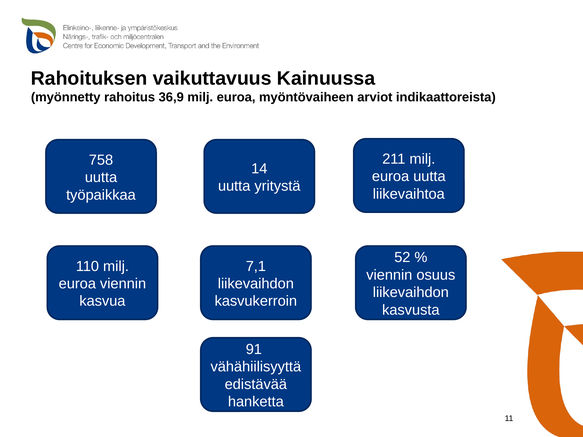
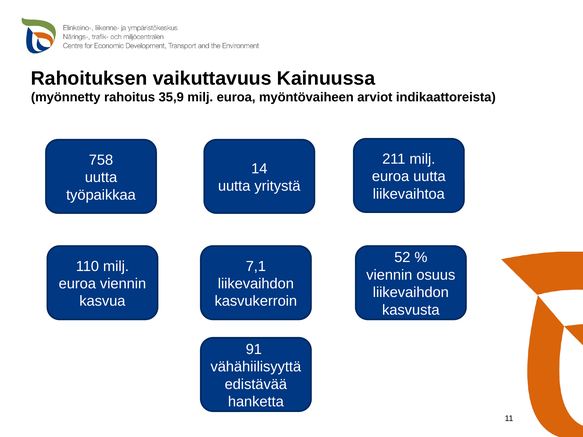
36,9: 36,9 -> 35,9 (171, 97)
